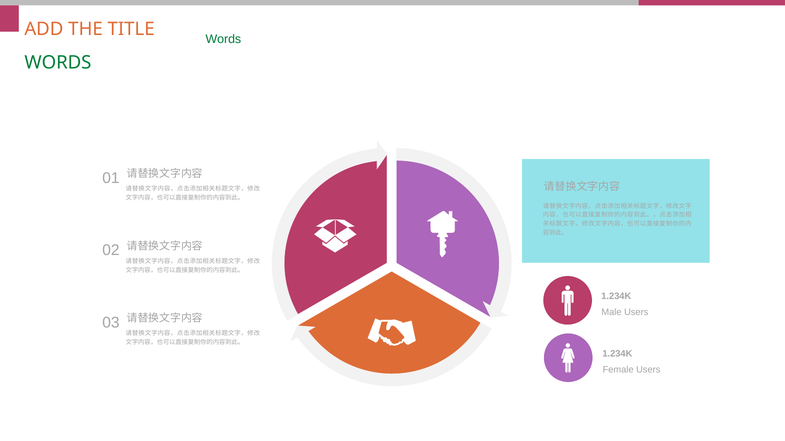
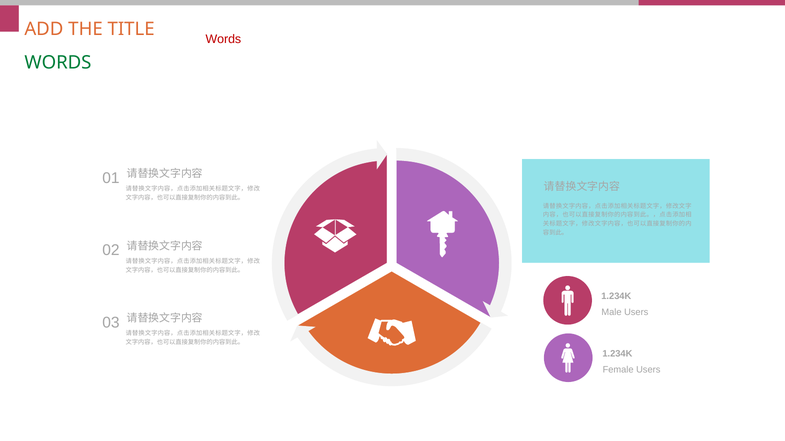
Words colour: green -> red (223, 39)
